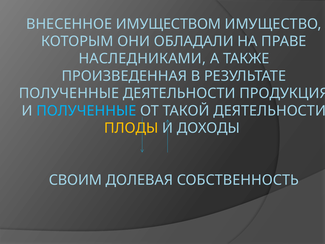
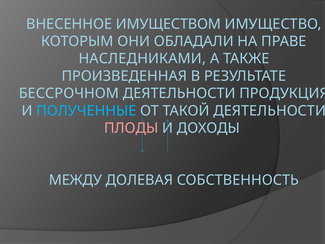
ПОЛУЧЕННЫЕ: ПОЛУЧЕННЫЕ -> БЕССРОЧНОМ (69, 93)
ПЛОДЫ colour: yellow -> pink (131, 128)
СВОИМ: СВОИМ -> МЕЖДУ (75, 180)
